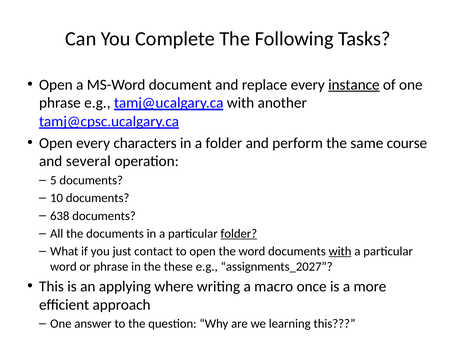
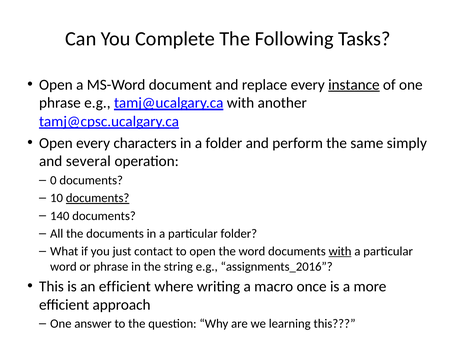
course: course -> simply (407, 143)
5: 5 -> 0 (53, 180)
documents underline: none -> present (98, 198)
638: 638 -> 140 (60, 216)
folder underline: present -> none (239, 234)
these: these -> string (178, 267)
assignments_2027: assignments_2027 -> assignments_2016 (277, 267)
an applying: applying -> efficient (125, 286)
